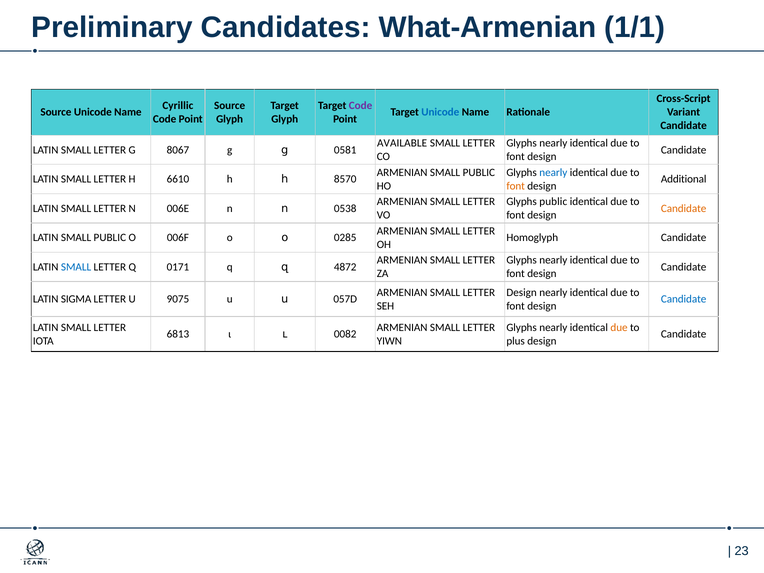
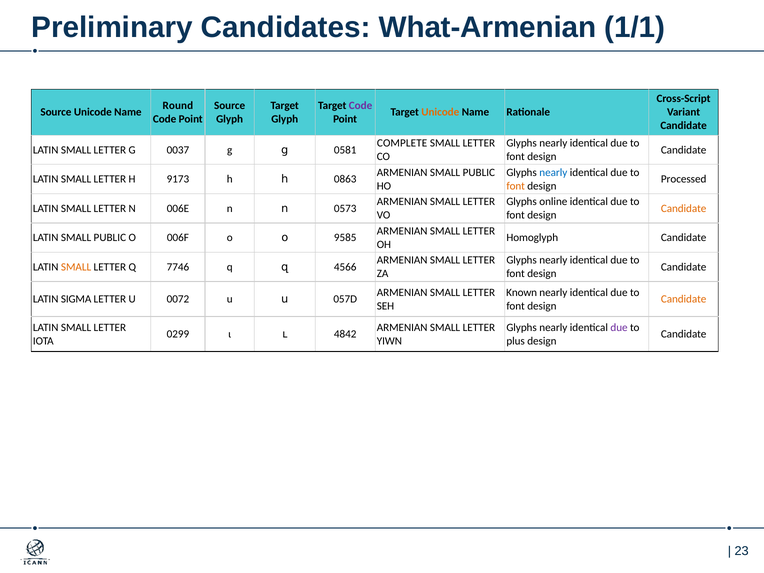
Cyrillic: Cyrillic -> Round (178, 105)
Unicode colour: blue -> orange (440, 112)
AVAILABLE: AVAILABLE -> COMPLETE (402, 143)
8067: 8067 -> 0037 (178, 150)
6610: 6610 -> 9173 (178, 179)
8570: 8570 -> 0863 (345, 179)
Additional: Additional -> Processed (684, 179)
Glyphs public: public -> online (553, 202)
0538: 0538 -> 0573 (345, 208)
0285: 0285 -> 9585 (345, 238)
SMALL colour: blue -> orange (76, 267)
0171: 0171 -> 7746 (178, 267)
4872: 4872 -> 4566 (345, 267)
Design: Design -> Known (522, 292)
9075: 9075 -> 0072 (178, 299)
Candidate colour: blue -> orange (684, 299)
due colour: orange -> purple (619, 327)
6813: 6813 -> 0299 (178, 334)
0082: 0082 -> 4842 (345, 334)
